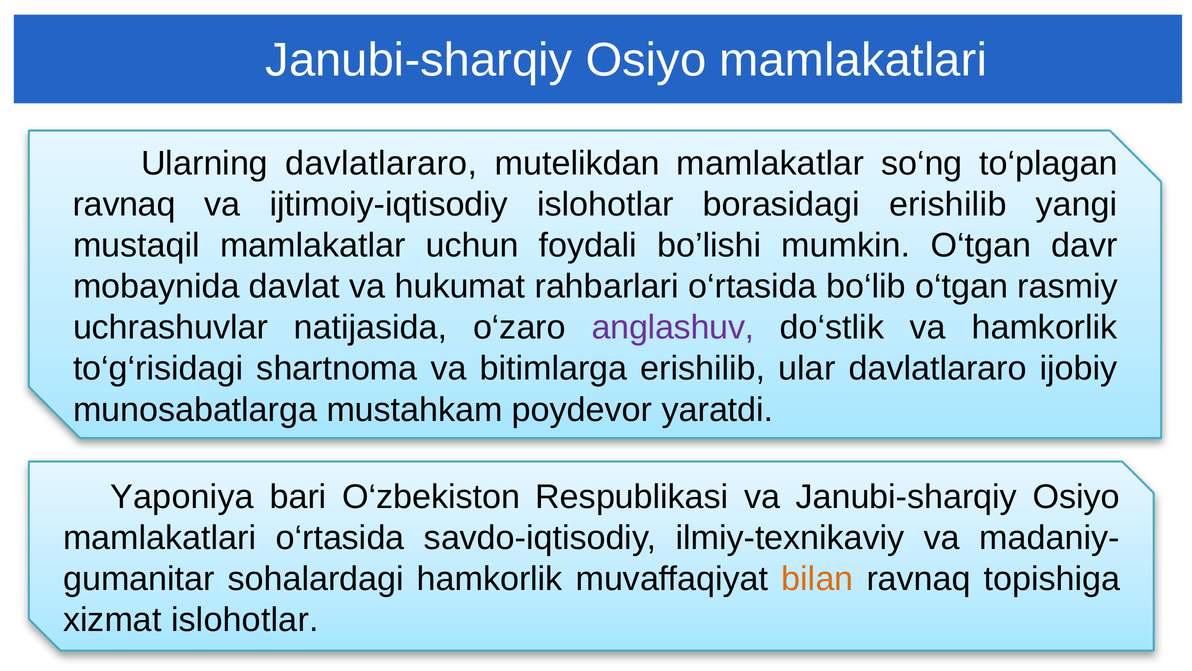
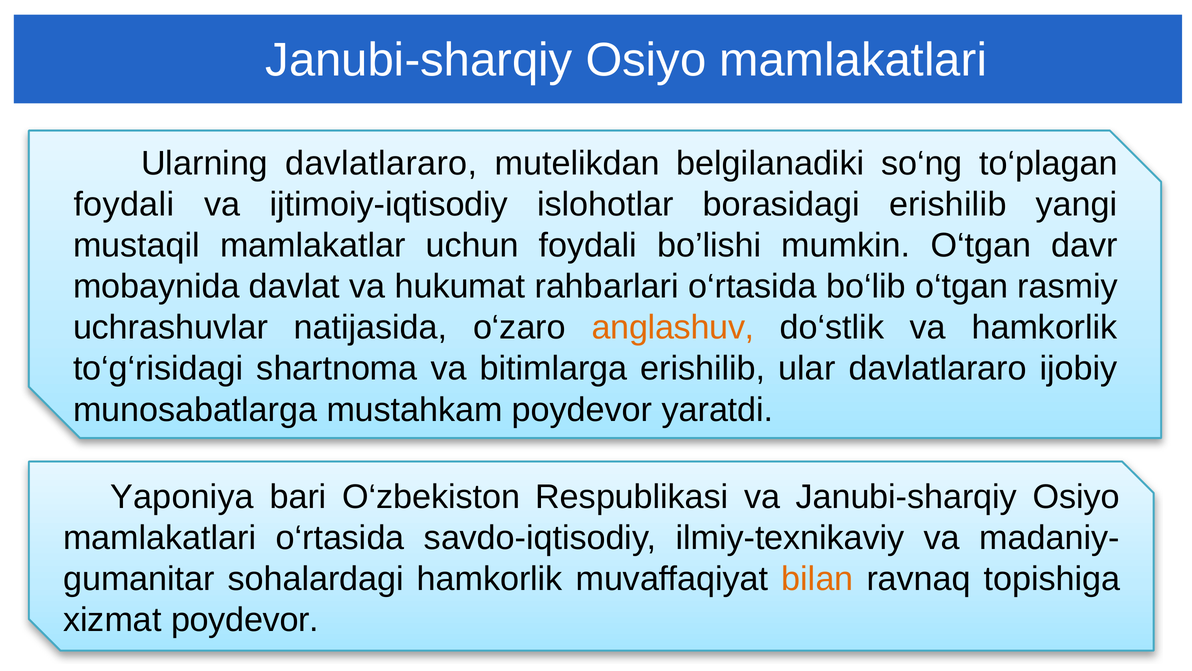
mutelikdan mamlakatlar: mamlakatlar -> belgilanadiki (770, 164)
ravnaq: ravnaq -> foydali (124, 205)
anglashuv colour: purple -> orange (673, 328)
xizmat islohotlar: islohotlar -> poydevor (245, 620)
